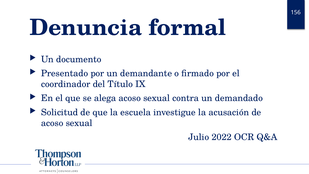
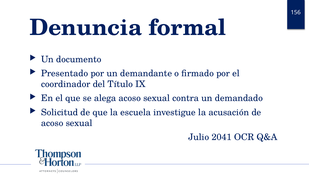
2022: 2022 -> 2041 (222, 137)
